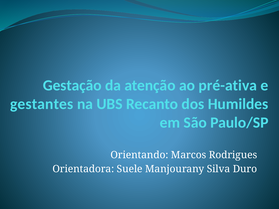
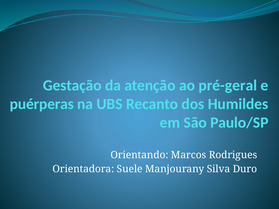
pré-ativa: pré-ativa -> pré-geral (228, 86)
gestantes: gestantes -> puérperas (42, 104)
